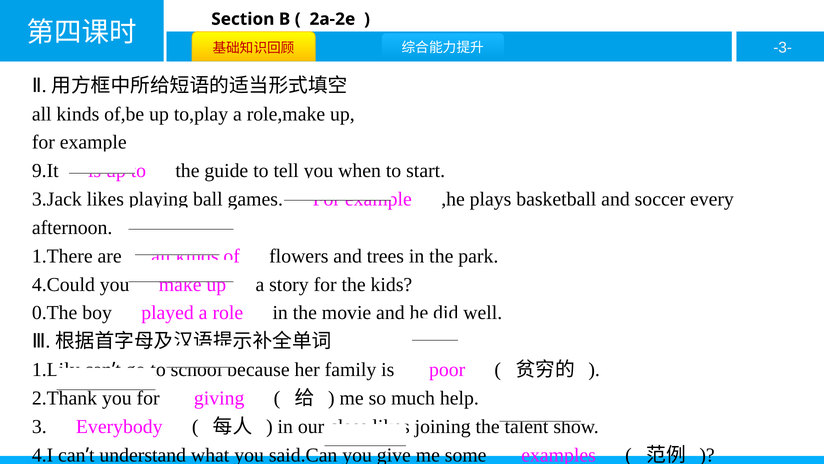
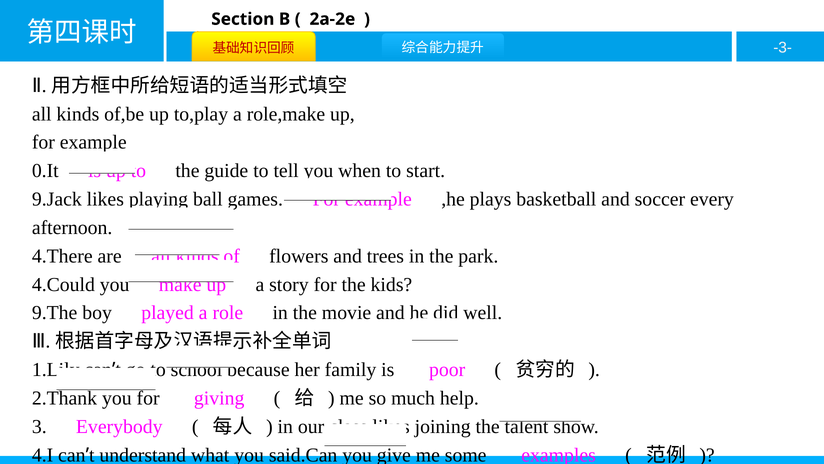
9.It: 9.It -> 0.It (45, 171)
3.Jack: 3.Jack -> 9.Jack (57, 199)
1.There: 1.There -> 4.There (62, 256)
0.The: 0.The -> 9.The (55, 313)
